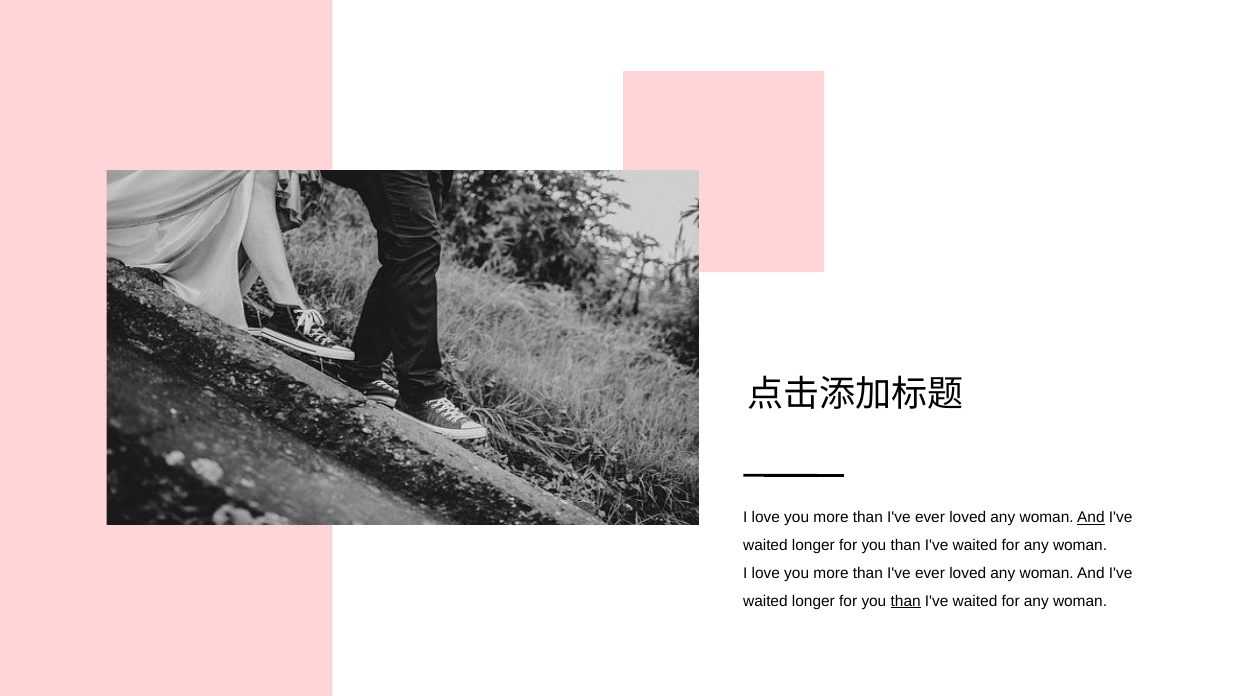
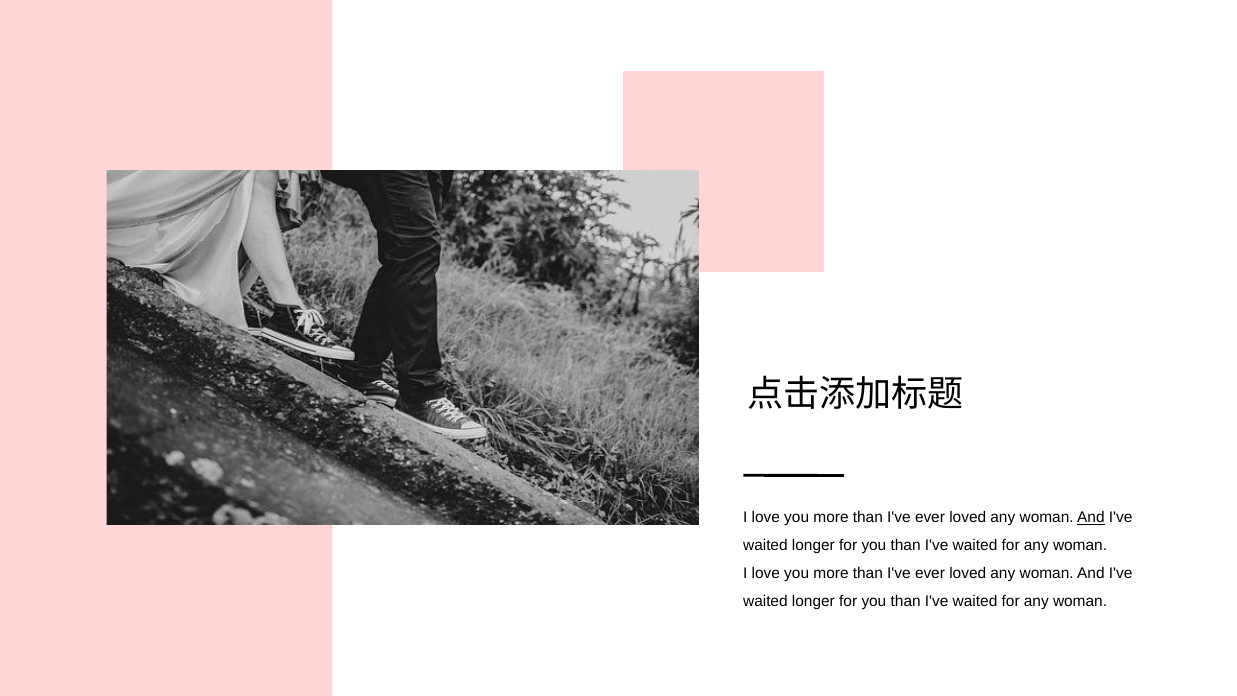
than underline: present -> none (906, 601)
